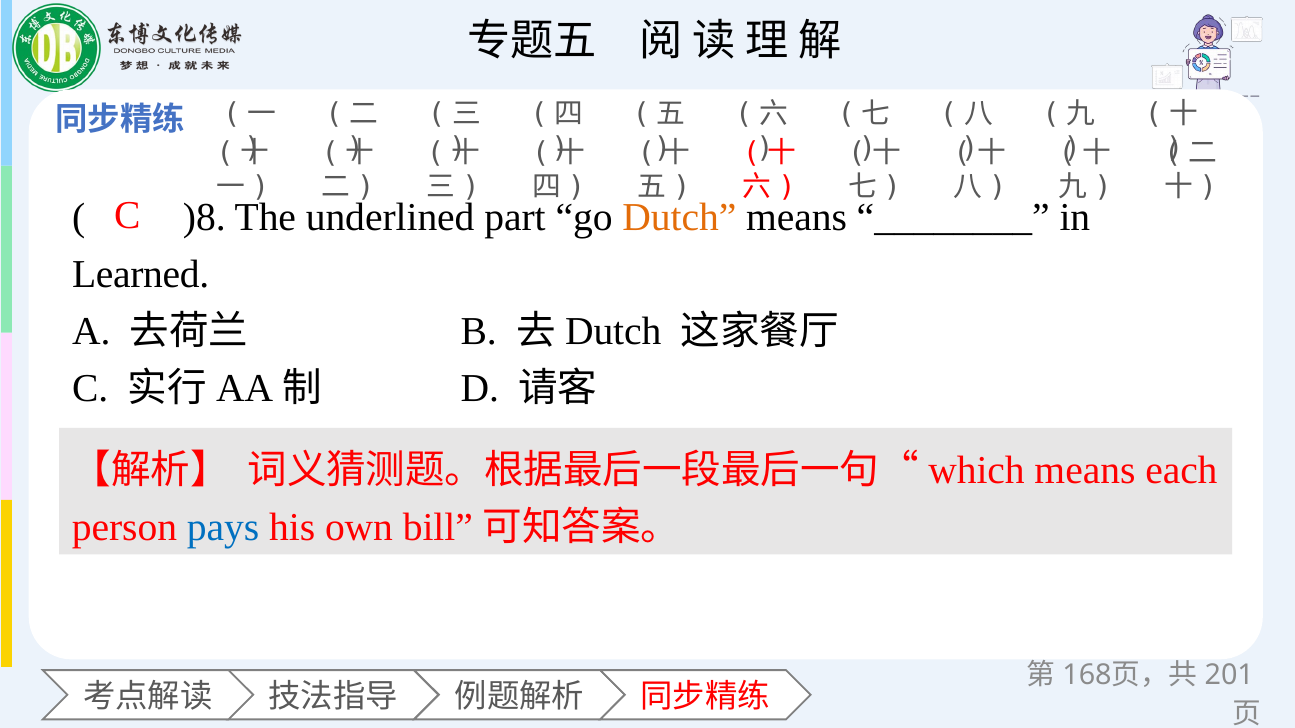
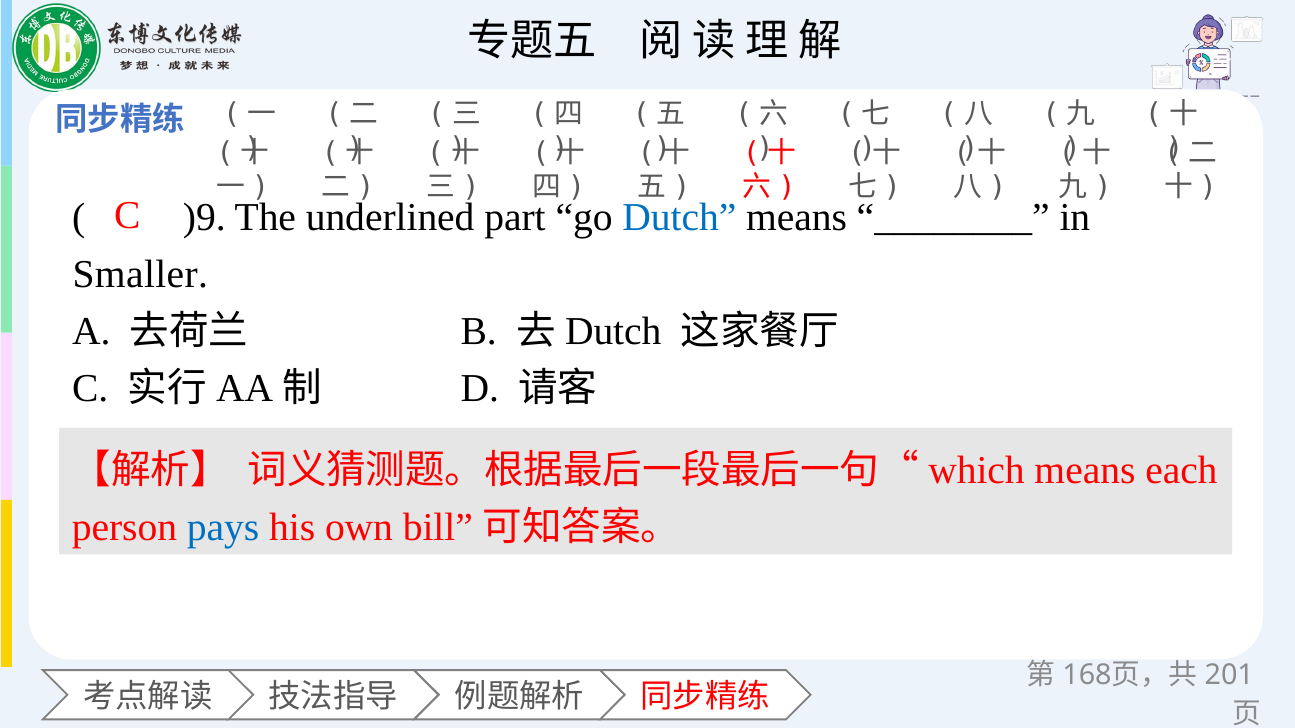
)8: )8 -> )9 (204, 217)
Dutch colour: orange -> blue (679, 217)
Learned: Learned -> Smaller (140, 274)
